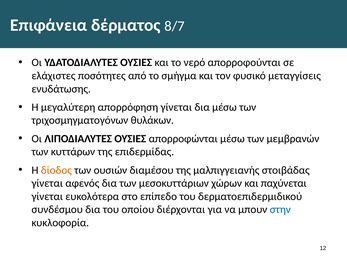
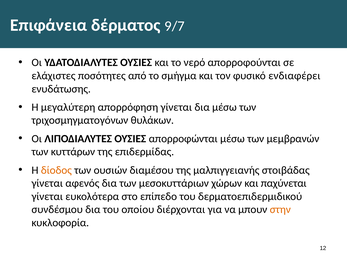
8/7: 8/7 -> 9/7 (175, 26)
μεταγγίσεις: μεταγγίσεις -> ενδιαφέρει (294, 76)
στην colour: blue -> orange (280, 210)
